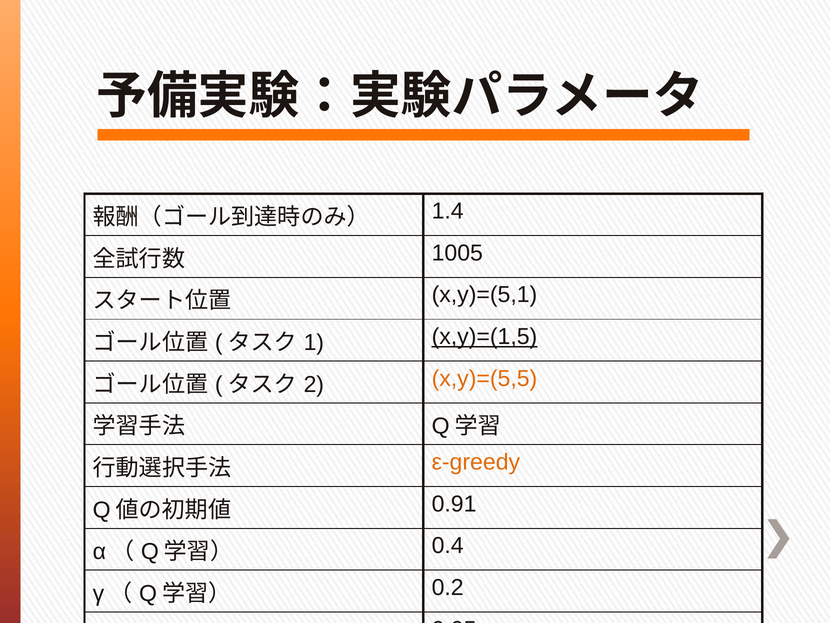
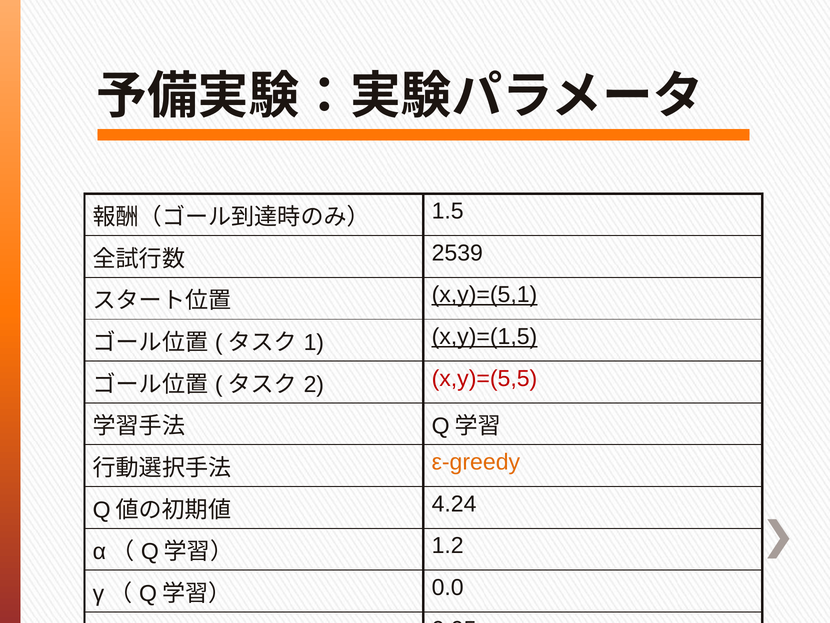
1.4: 1.4 -> 1.5 (448, 211)
1005: 1005 -> 2539 (457, 253)
x,y)=(5,1 underline: none -> present (484, 295)
x,y)=(5,5 colour: orange -> red (484, 378)
0.91: 0.91 -> 4.24 (454, 504)
0.4: 0.4 -> 1.2 (448, 545)
0.2: 0.2 -> 0.0 (448, 587)
